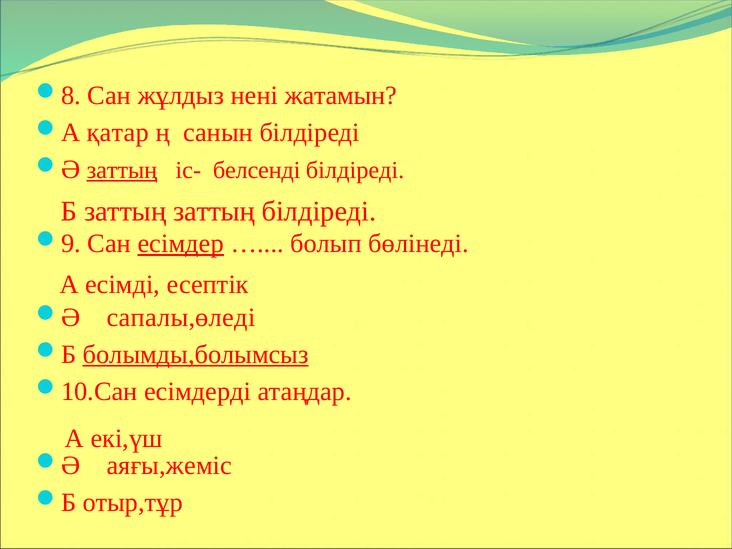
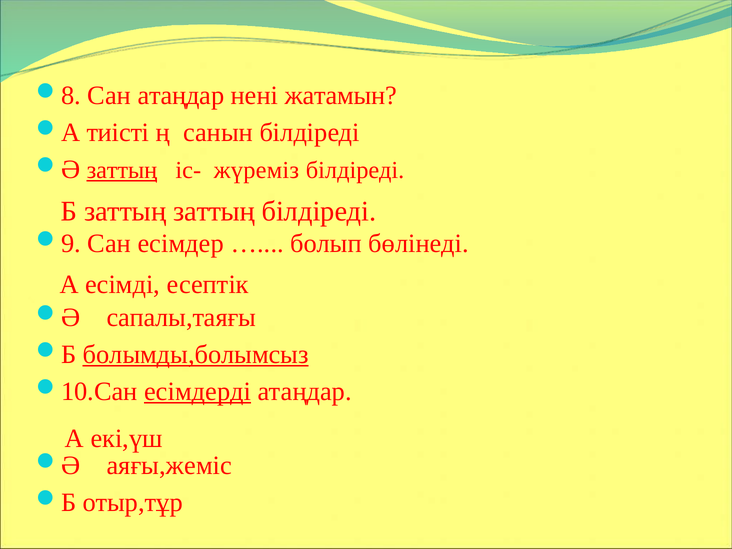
Сан жұлдыз: жұлдыз -> атаңдар (181, 96)
қатар: қатар -> тиісті (118, 133)
белсенді: белсенді -> жүреміз (256, 170)
есімдер underline: present -> none (181, 244)
сапалы,өледі: сапалы,өледі -> сапалы,таяғы (181, 318)
есімдерді underline: none -> present (198, 392)
